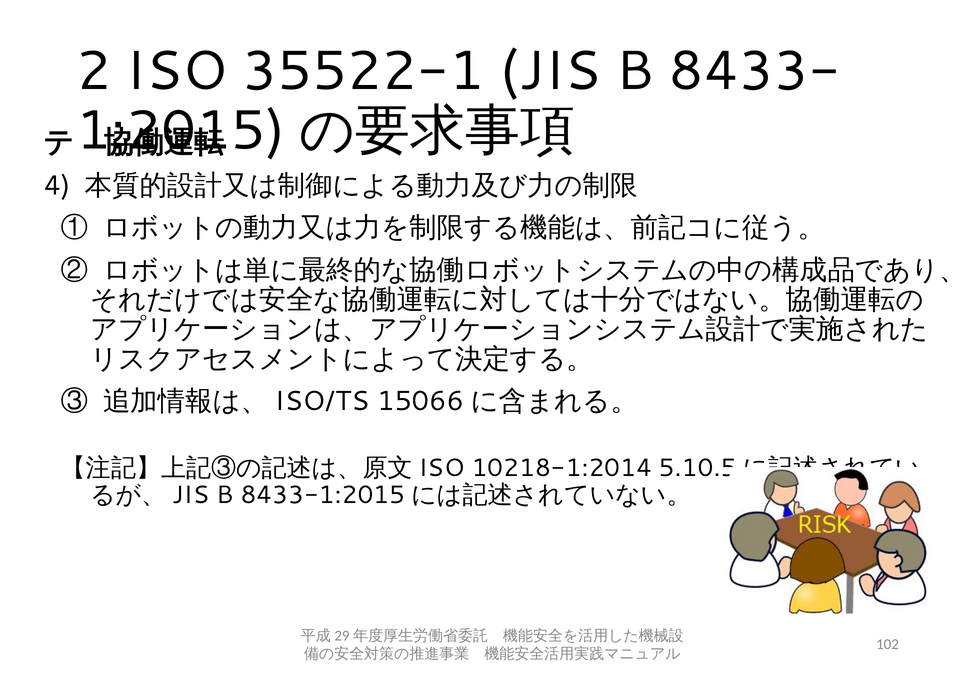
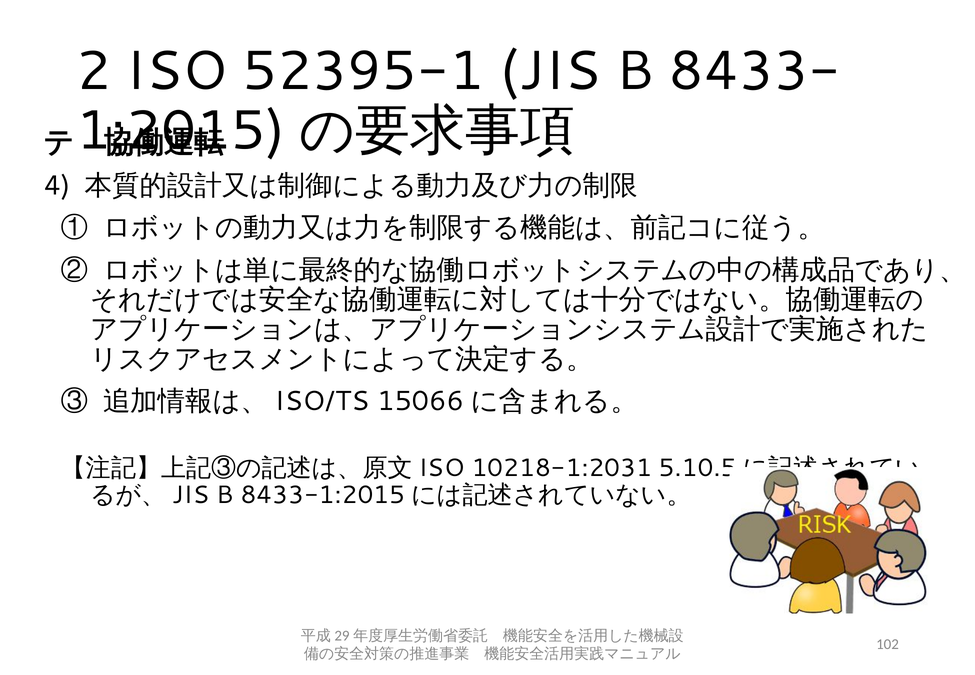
35522-1: 35522-1 -> 52395-1 (363, 71)
10218-1:2014: 10218-1:2014 -> 10218-1:2031 (562, 468)
